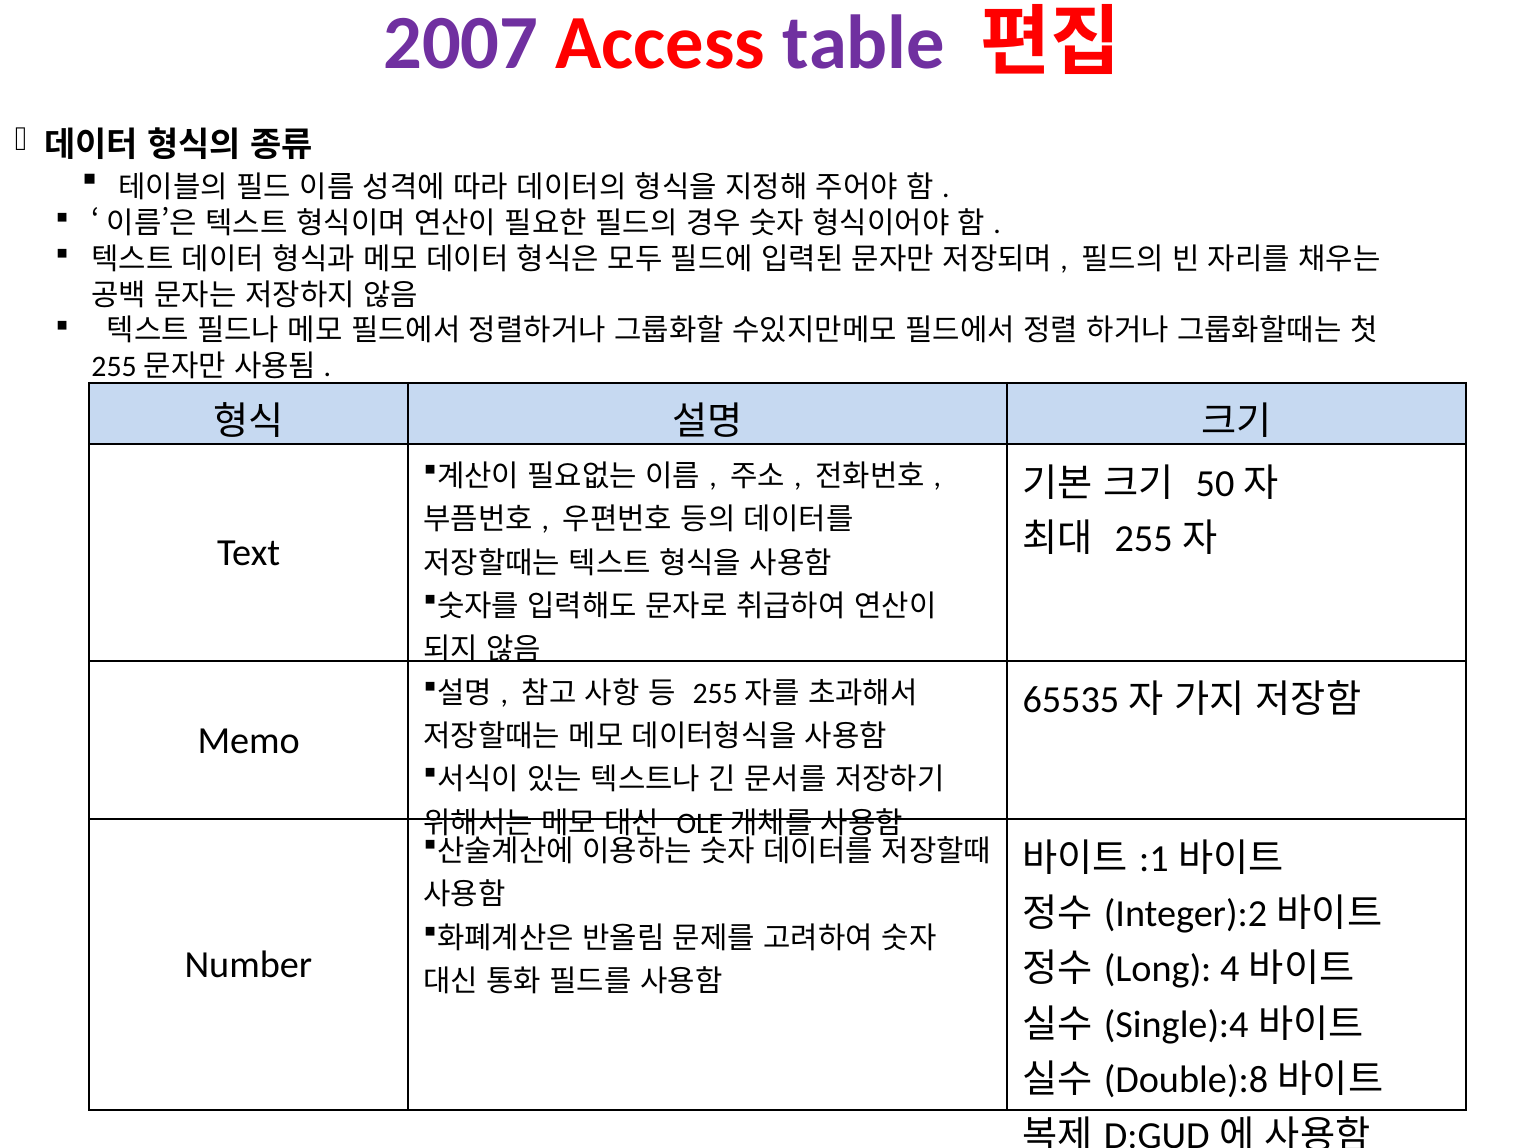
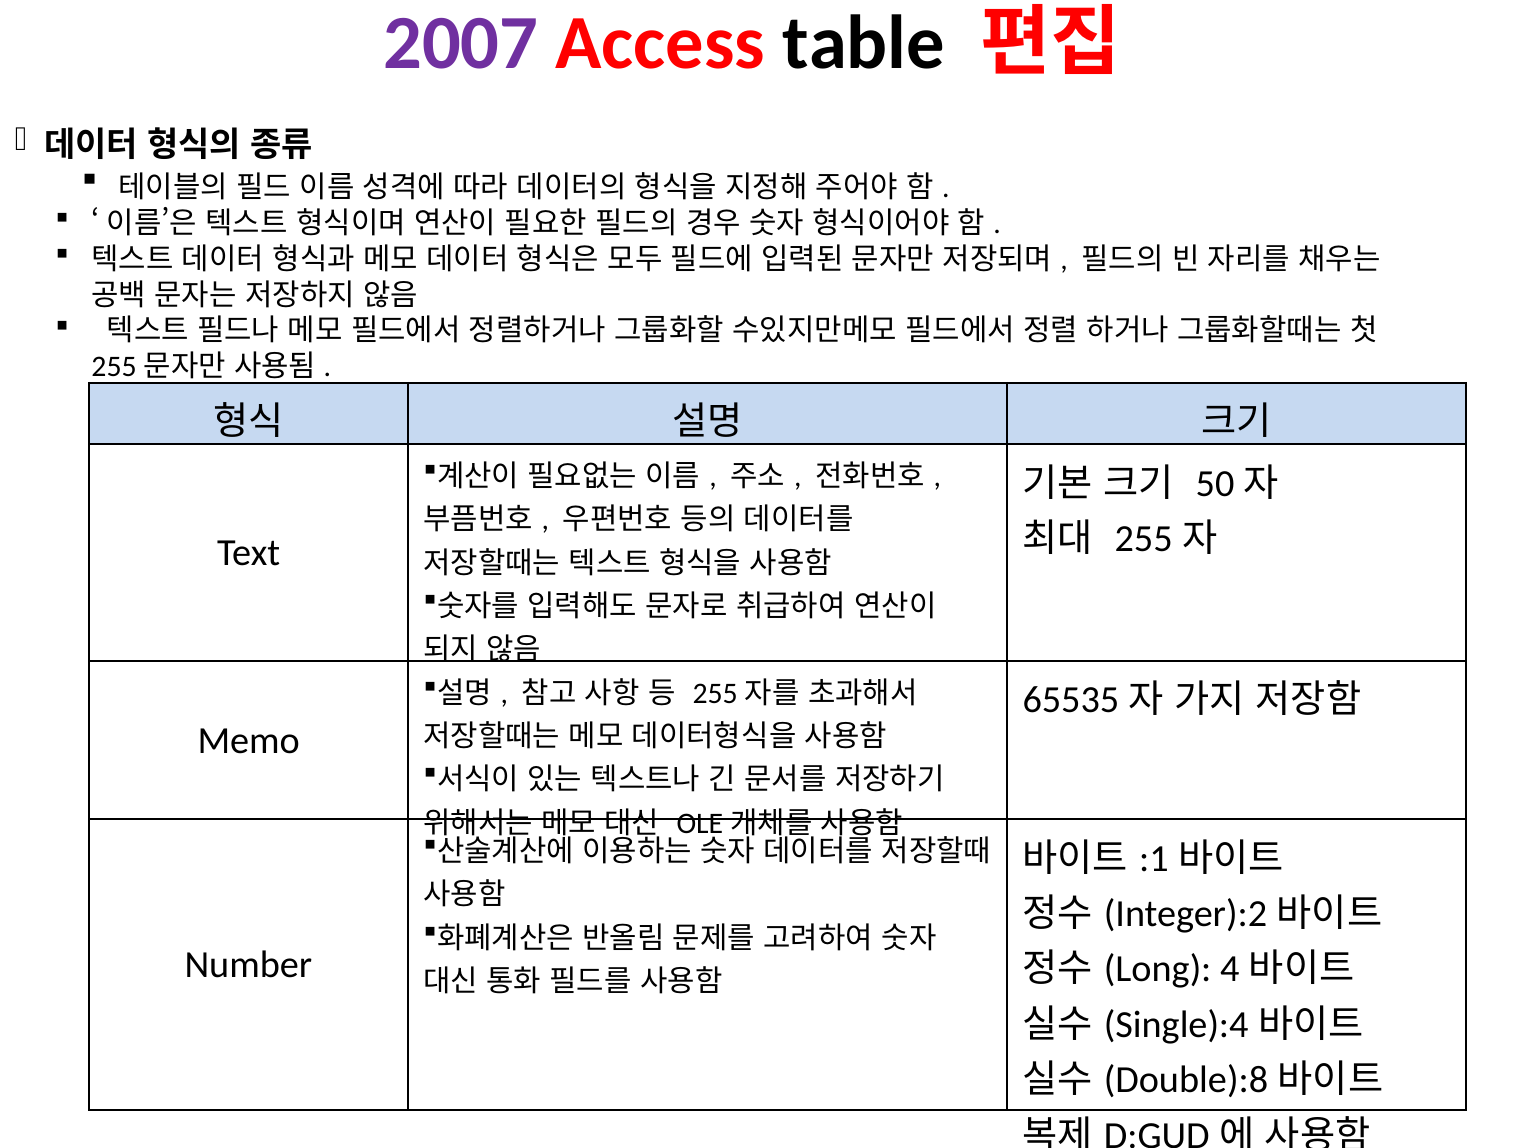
table colour: purple -> black (864, 44)
